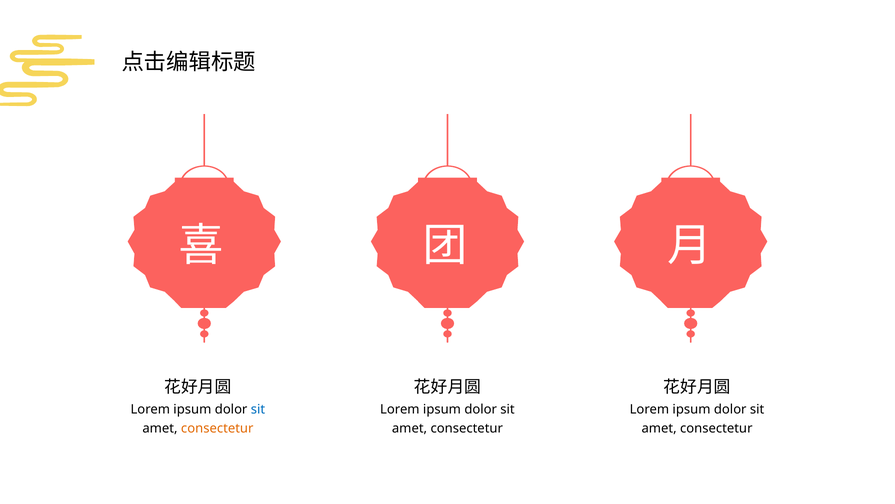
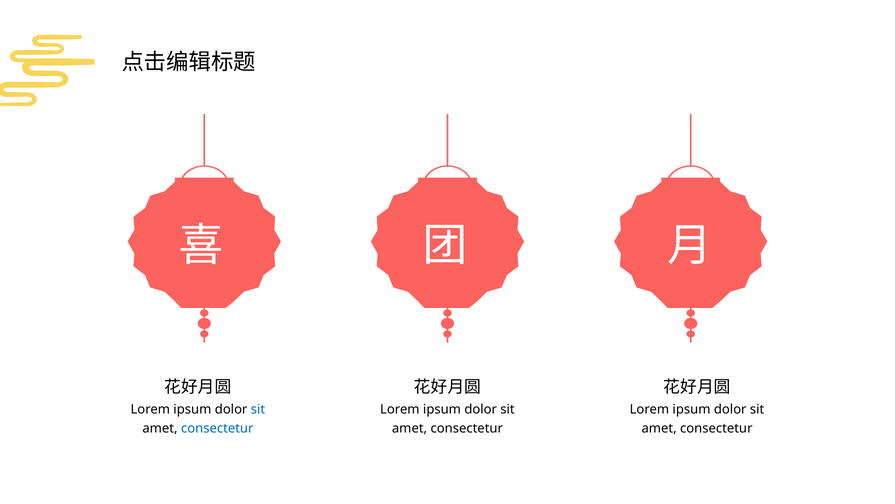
consectetur colour: orange -> blue (217, 428)
